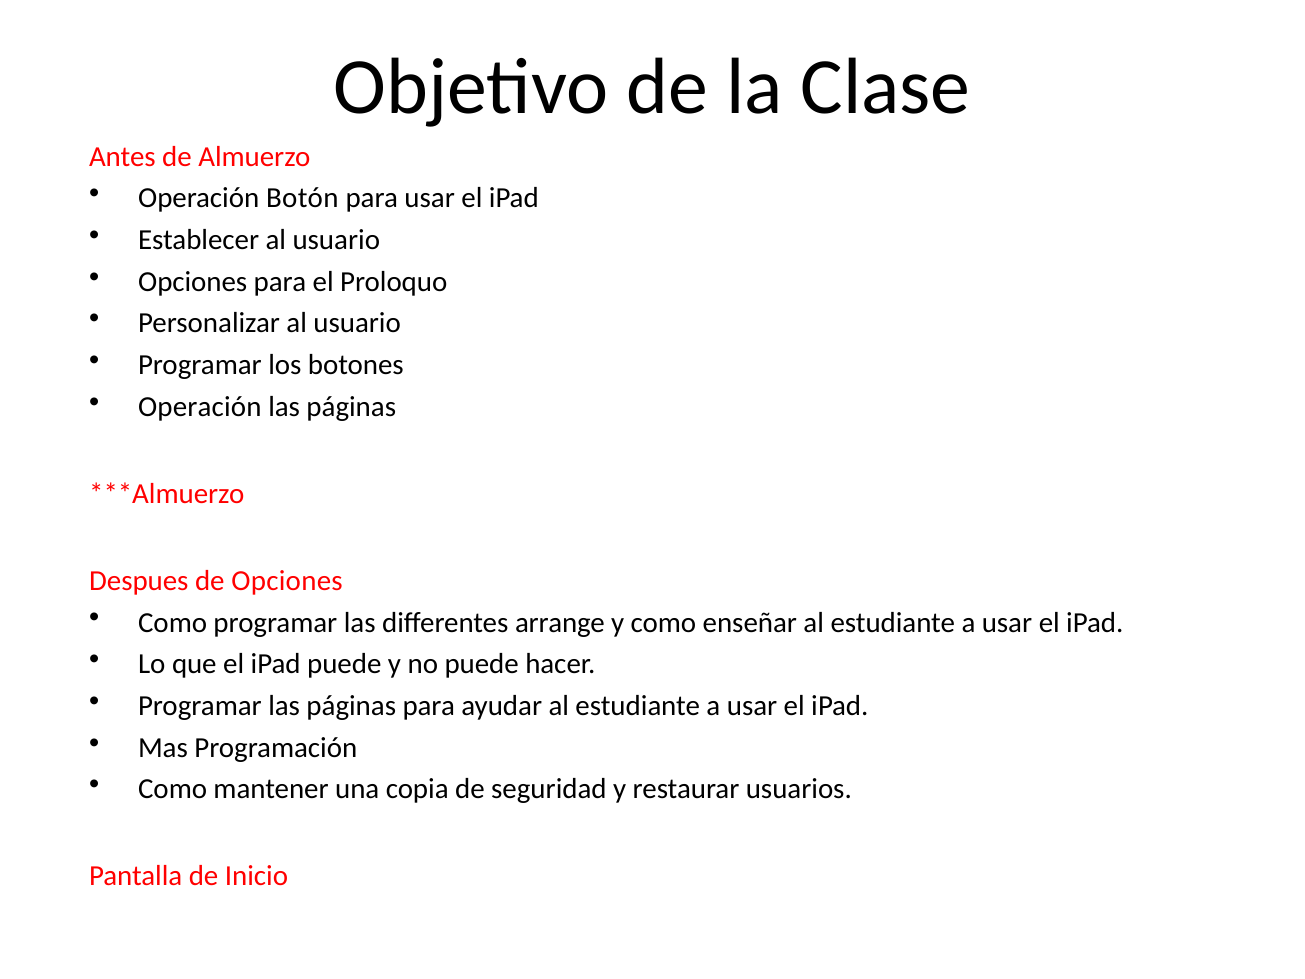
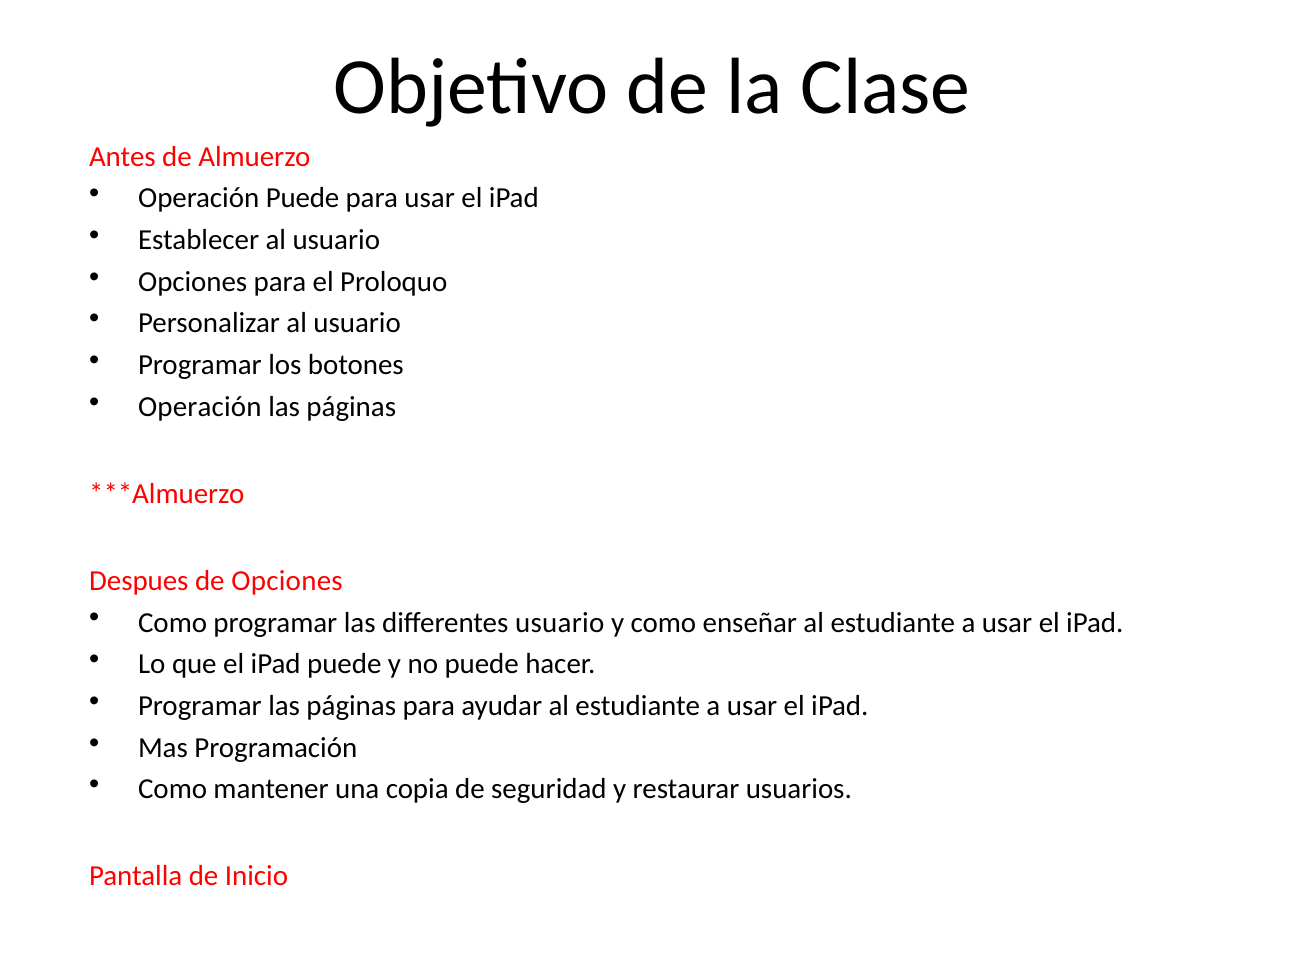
Operación Botón: Botón -> Puede (303, 198)
differentes arrange: arrange -> usuario (560, 622)
